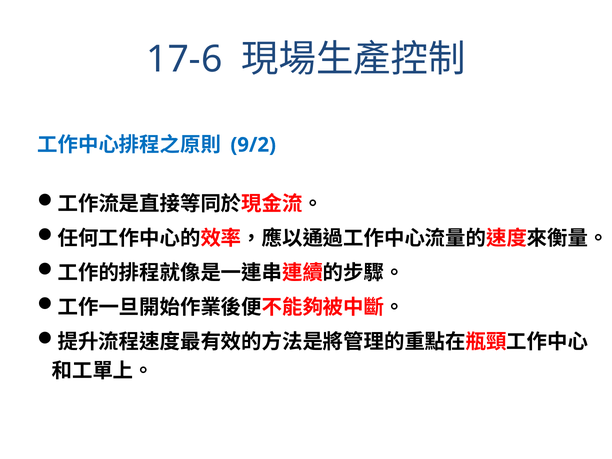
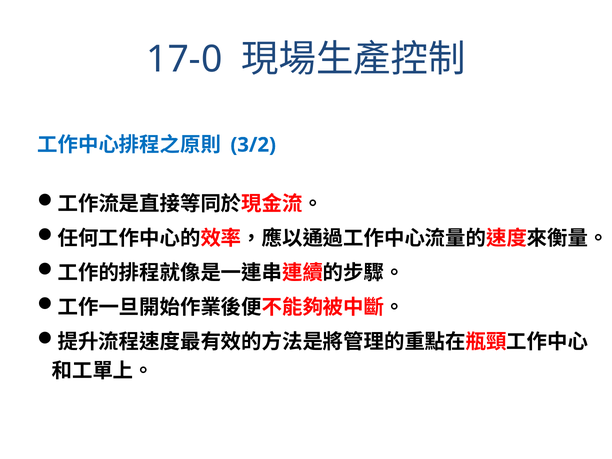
17-6: 17-6 -> 17-0 (184, 59)
9/2: 9/2 -> 3/2 (253, 145)
